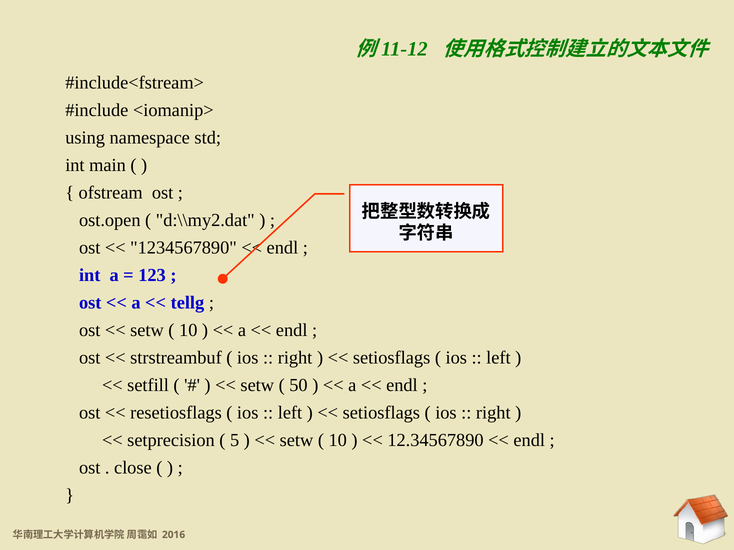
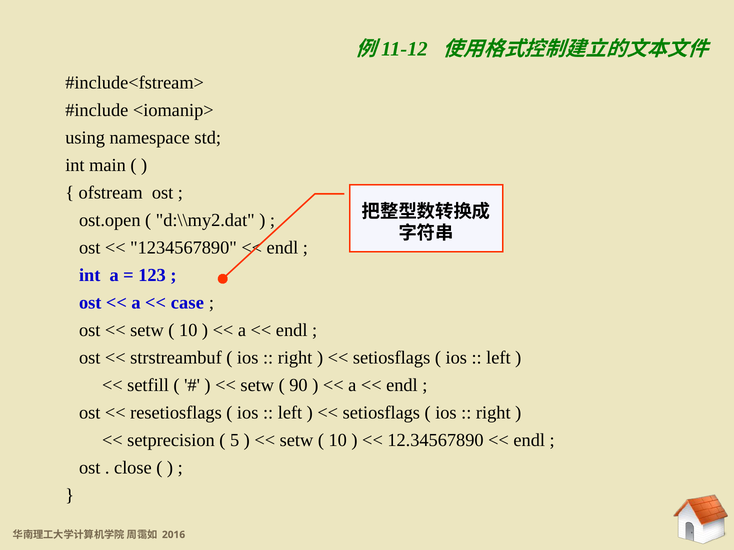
tellg: tellg -> case (187, 303)
50: 50 -> 90 (298, 385)
